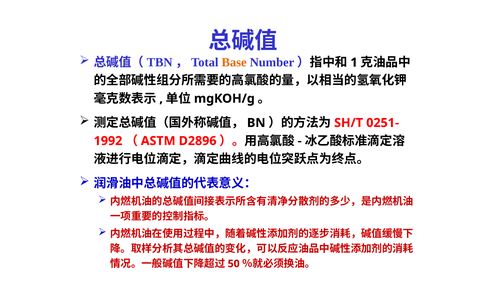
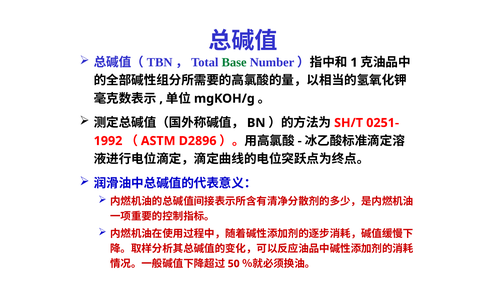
Base colour: orange -> green (234, 62)
